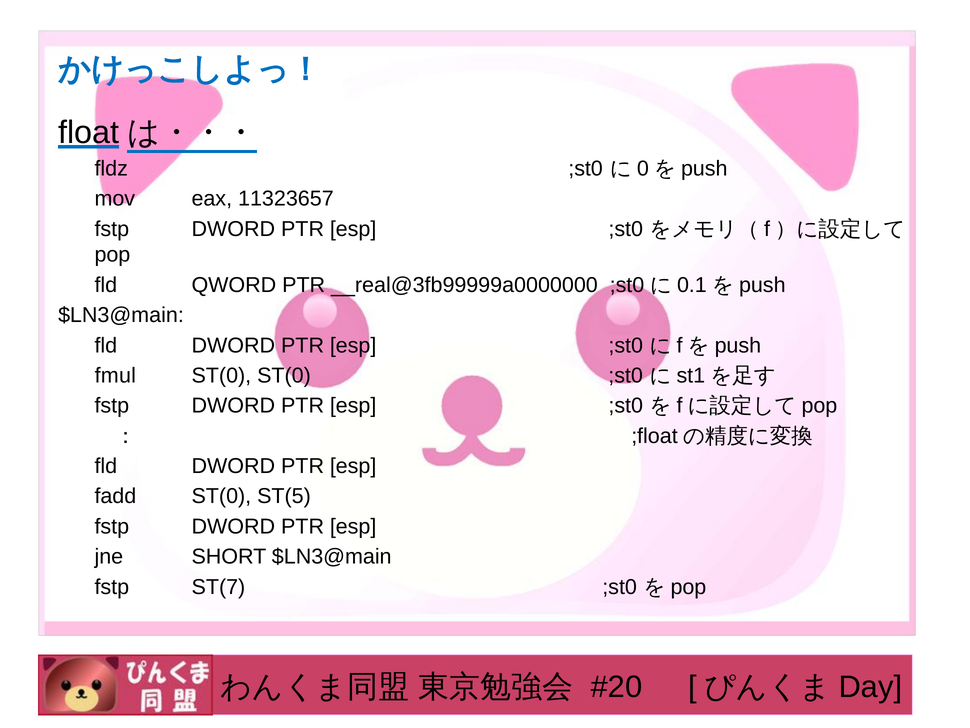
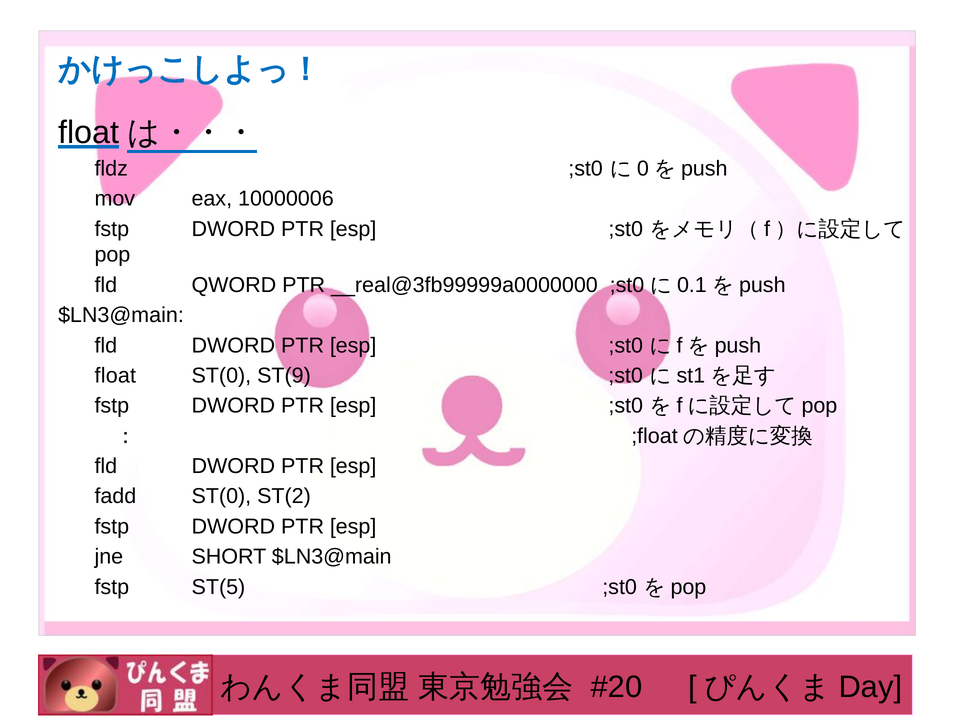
11323657: 11323657 -> 10000006 (286, 199)
fmul: fmul -> float (115, 375)
ST(0 ST(0: ST(0 -> ST(9 (284, 375)
ST(5: ST(5 -> ST(2 (284, 496)
ST(7: ST(7 -> ST(5 (218, 587)
